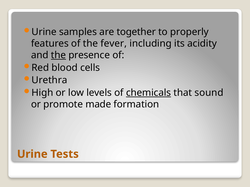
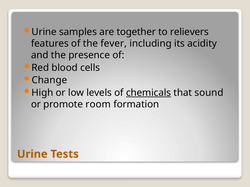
properly: properly -> relievers (189, 32)
the underline: present -> none (58, 55)
Urethra: Urethra -> Change (49, 80)
made: made -> room (98, 105)
